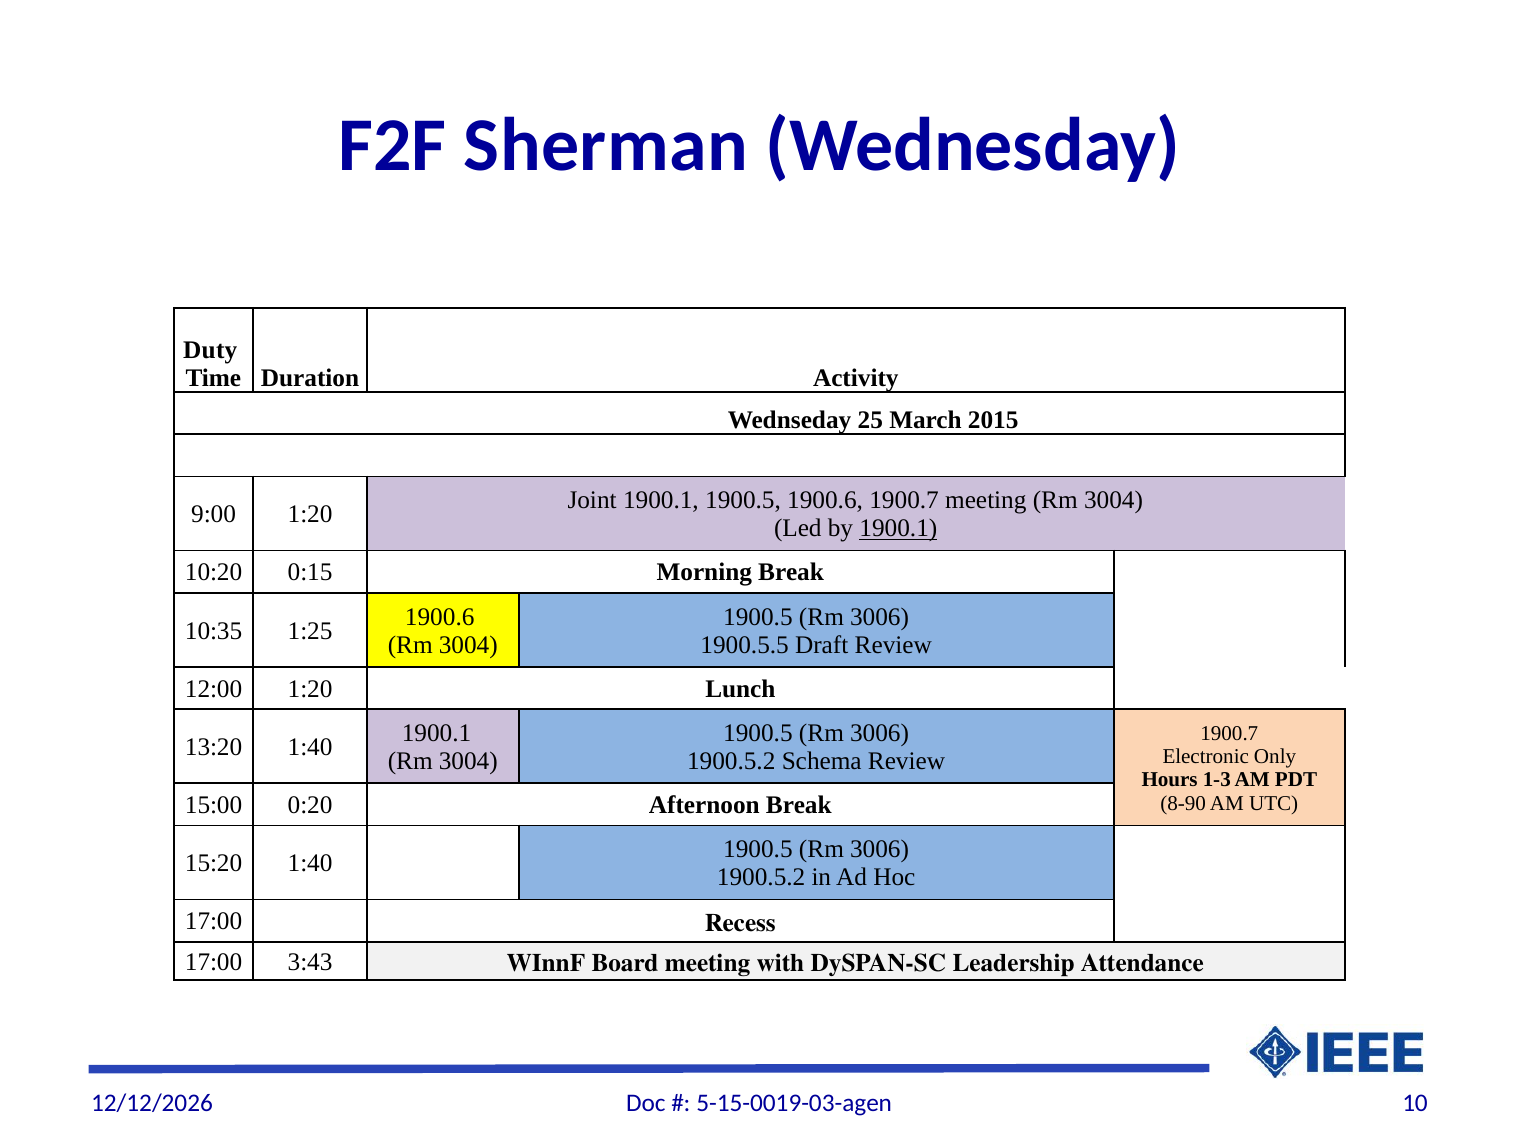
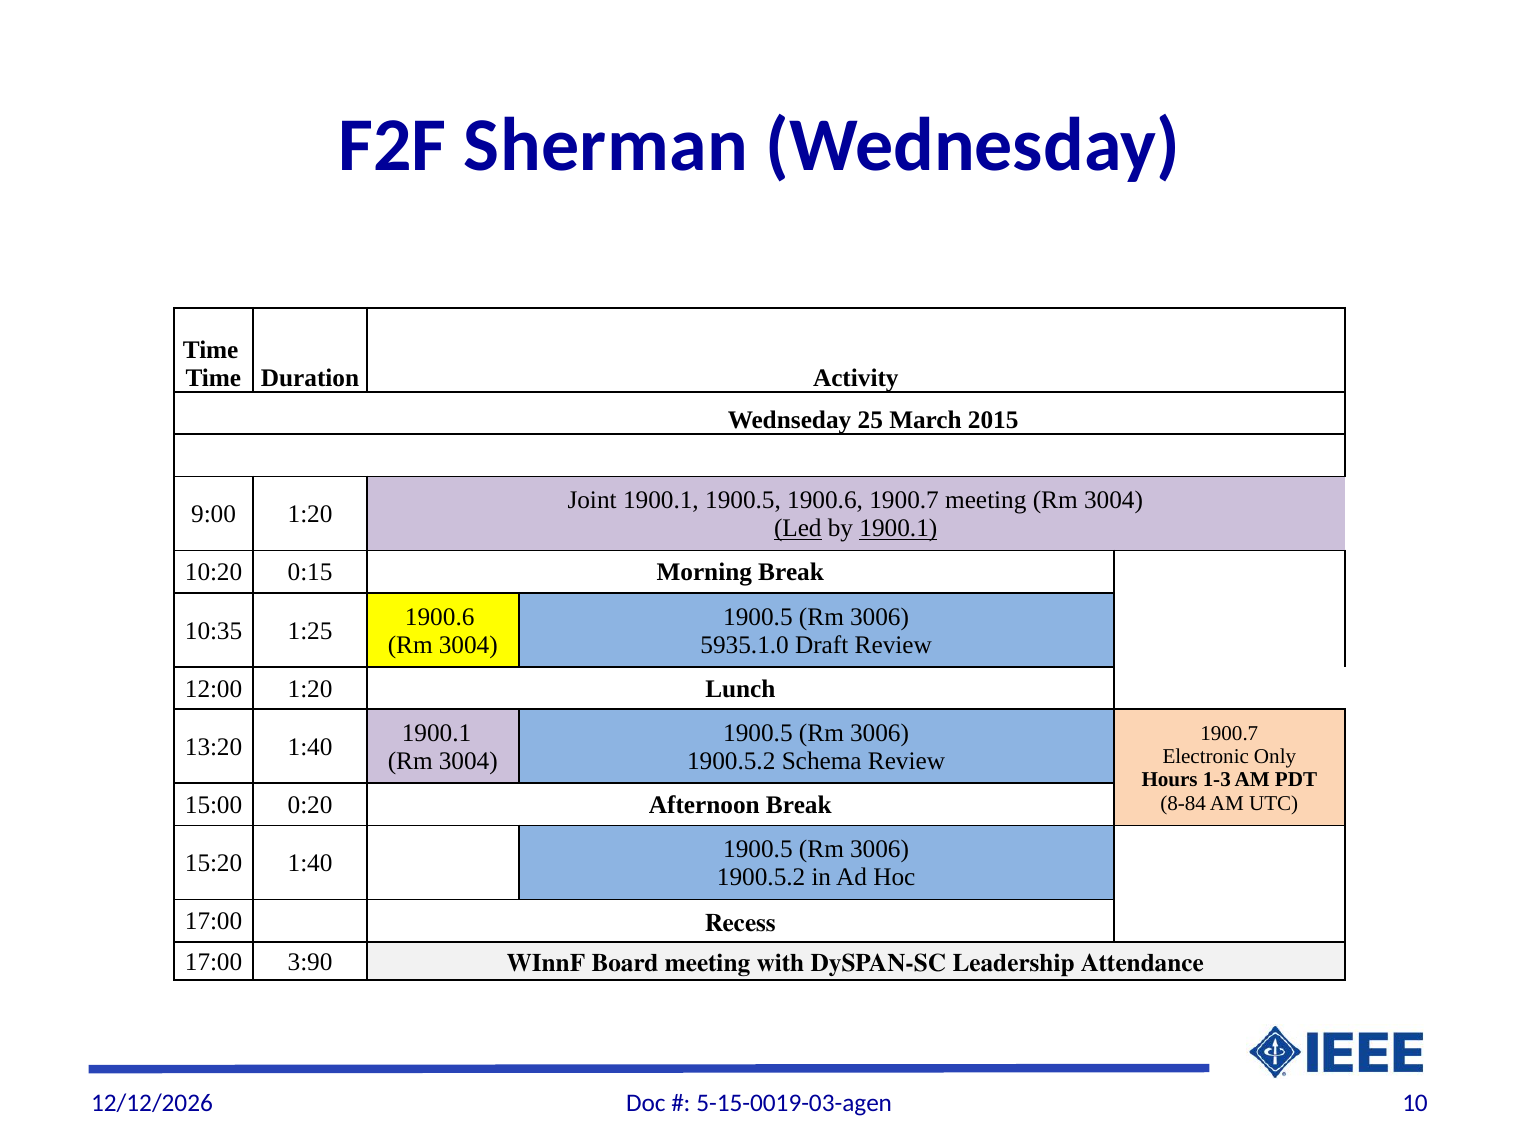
Duty: Duty -> Time (211, 350)
Led underline: none -> present (798, 529)
1900.5.5: 1900.5.5 -> 5935.1.0 (745, 645)
8-90: 8-90 -> 8-84 (1183, 803)
3:43: 3:43 -> 3:90 (310, 962)
